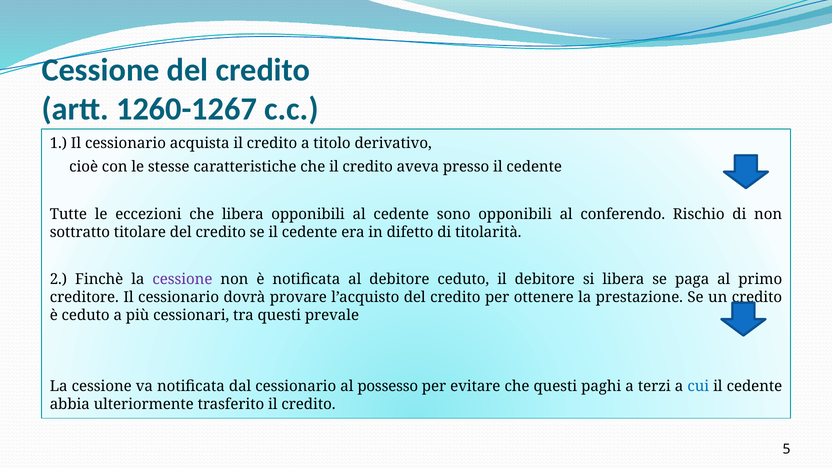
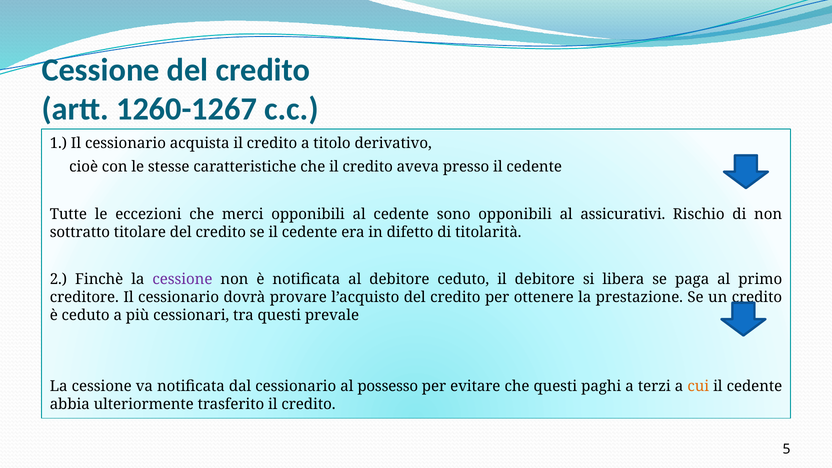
che libera: libera -> merci (243, 214)
conferendo: conferendo -> assicurativi (623, 214)
cui colour: blue -> orange (698, 386)
